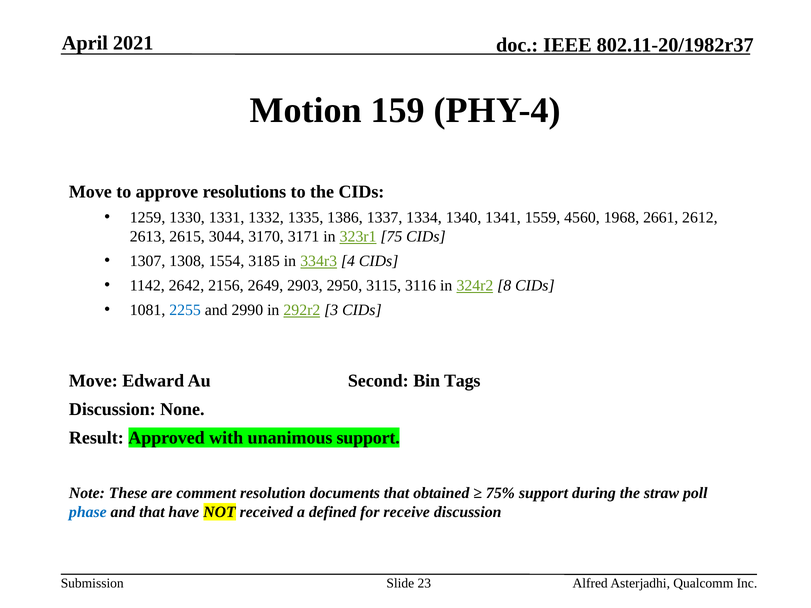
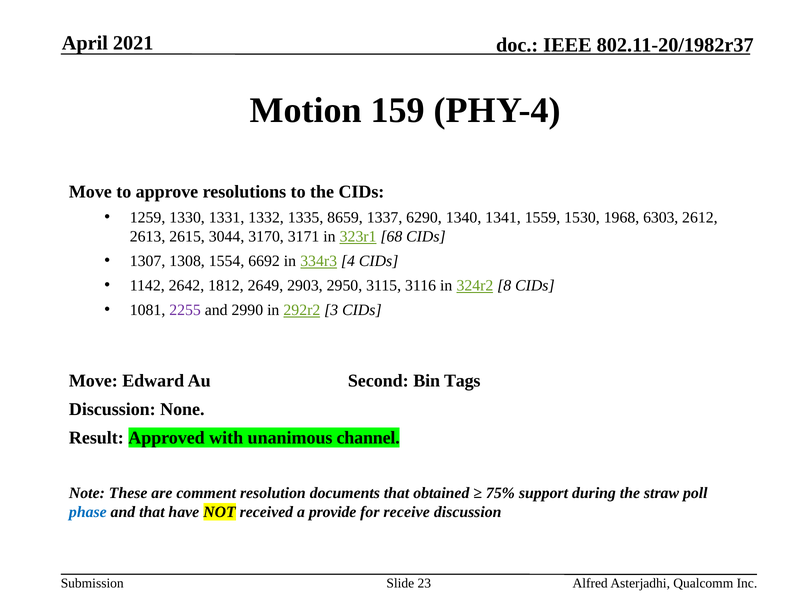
1386: 1386 -> 8659 (345, 218)
1334: 1334 -> 6290 (424, 218)
4560: 4560 -> 1530 (582, 218)
2661: 2661 -> 6303 (661, 218)
75: 75 -> 68 (391, 237)
3185: 3185 -> 6692 (264, 261)
2156: 2156 -> 1812 (226, 286)
2255 colour: blue -> purple (185, 310)
unanimous support: support -> channel (368, 438)
defined: defined -> provide (333, 512)
